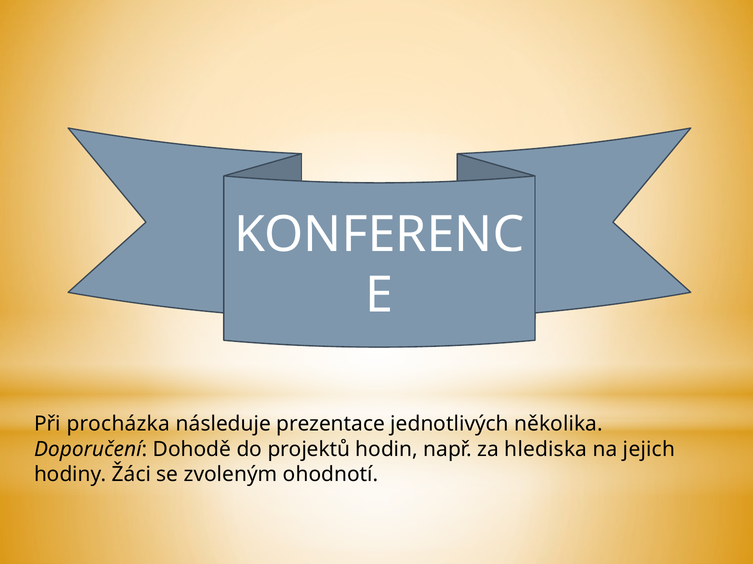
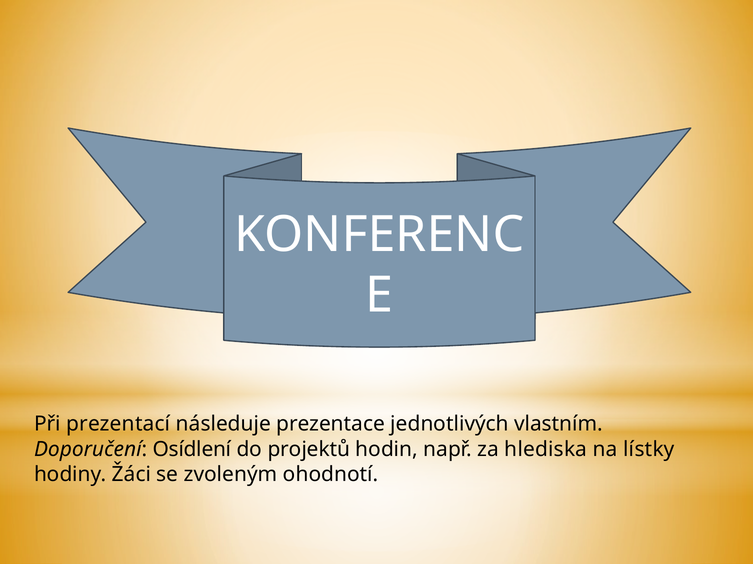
procházka: procházka -> prezentací (118, 425)
několika: několika -> vlastním (559, 425)
Dohodě: Dohodě -> Osídlení (192, 450)
jejich: jejich -> lístky (649, 450)
